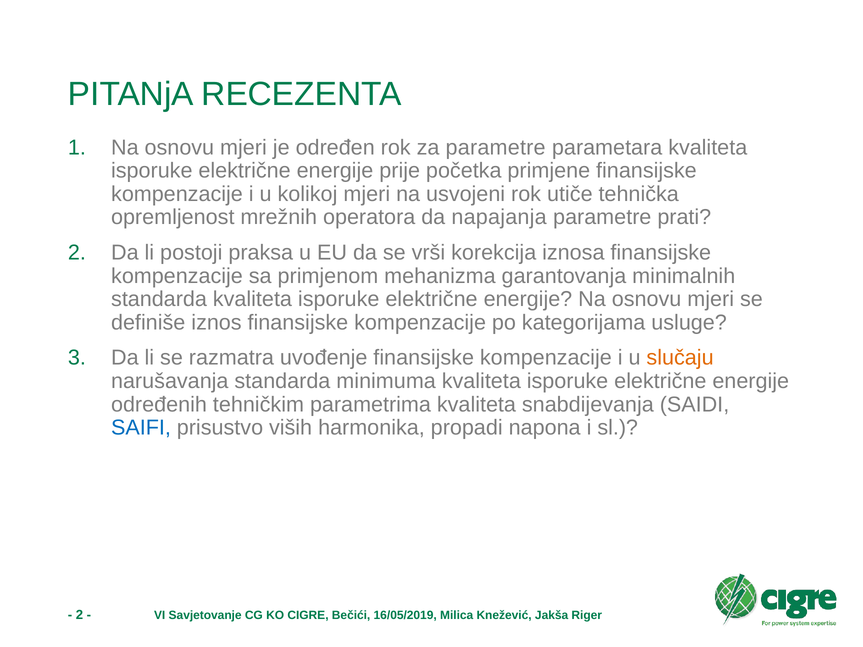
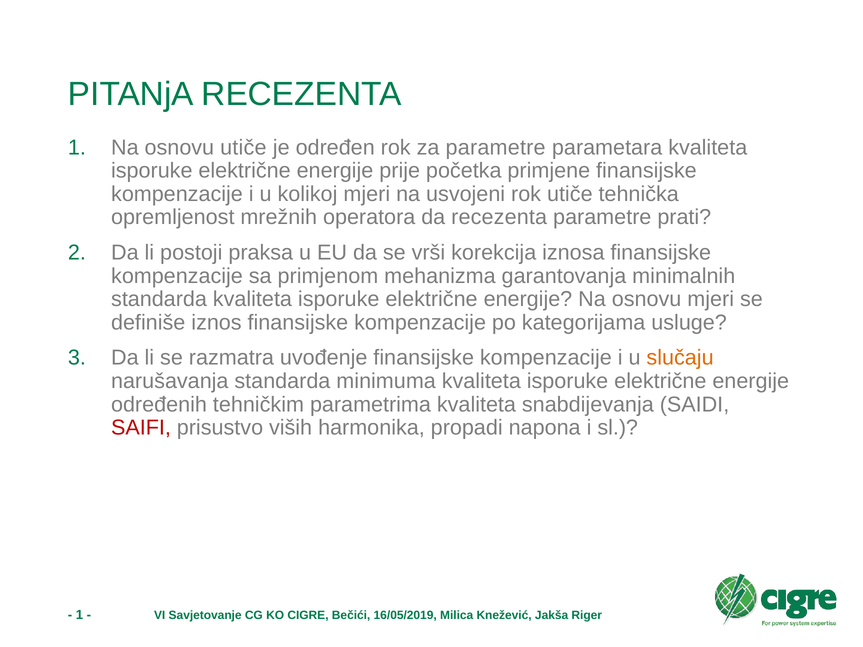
mjeri: mjeri -> utiče (243, 148)
da napajanja: napajanja -> recezenta (499, 217)
SAIFI colour: blue -> red (141, 428)
2: 2 -> 1 (79, 615)
